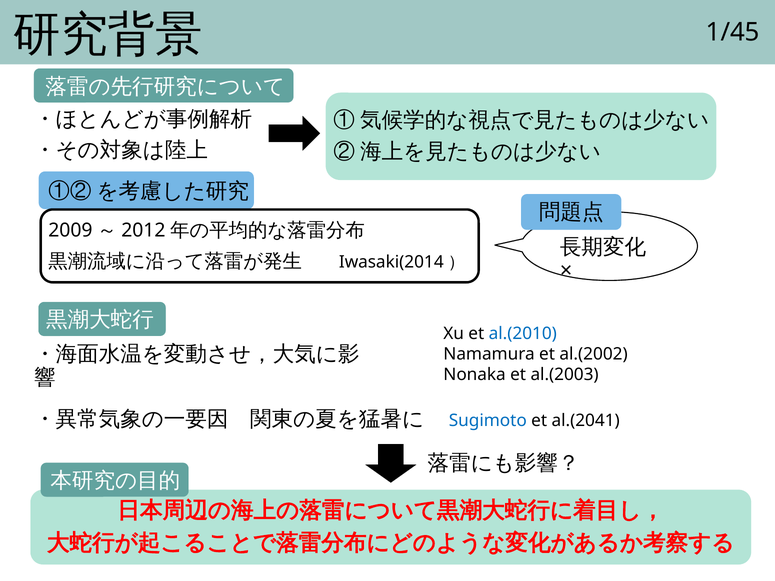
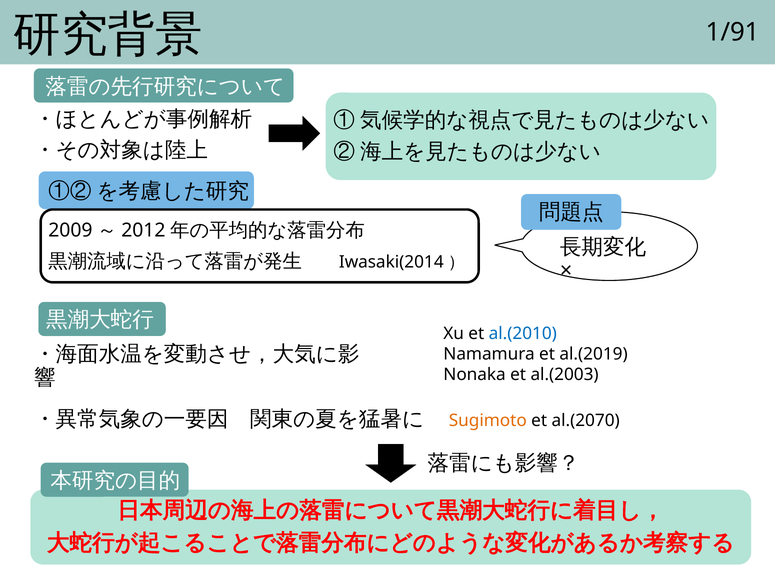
1/45: 1/45 -> 1/91 (733, 32)
al.(2002: al.(2002 -> al.(2019 (594, 354)
Sugimoto colour: blue -> orange (488, 421)
al.(2041: al.(2041 -> al.(2070 (586, 421)
